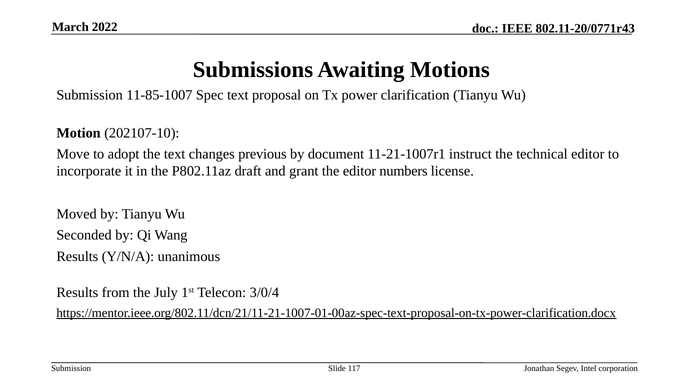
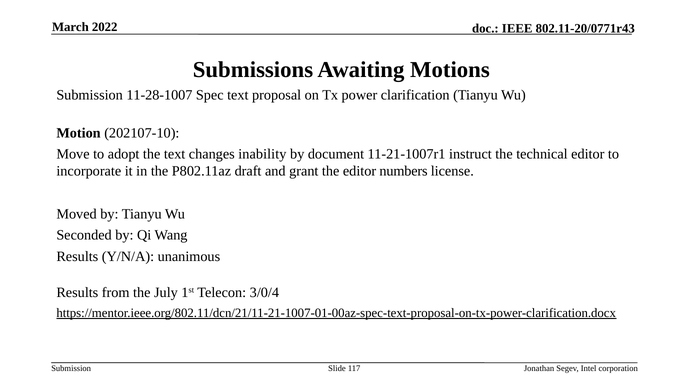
11-85-1007: 11-85-1007 -> 11-28-1007 (159, 95)
previous: previous -> inability (262, 154)
